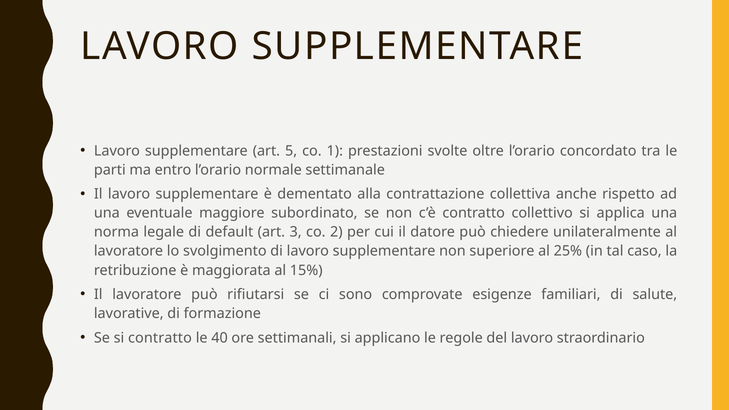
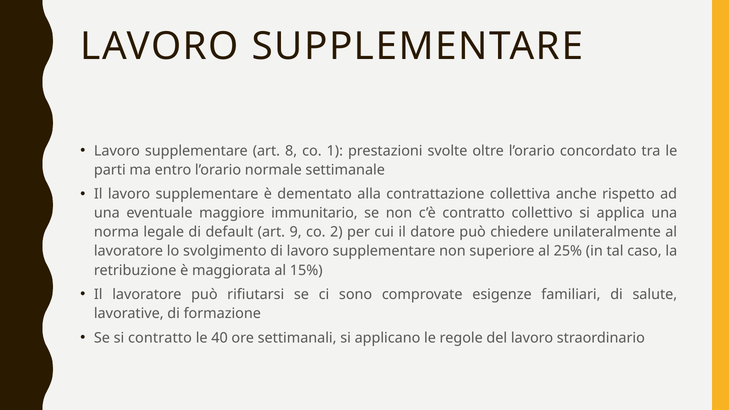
5: 5 -> 8 (291, 151)
subordinato: subordinato -> immunitario (314, 213)
3: 3 -> 9 (296, 232)
